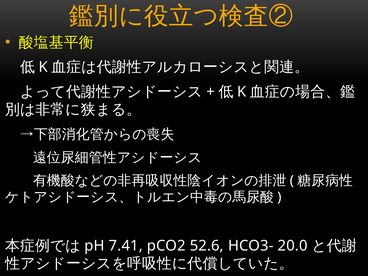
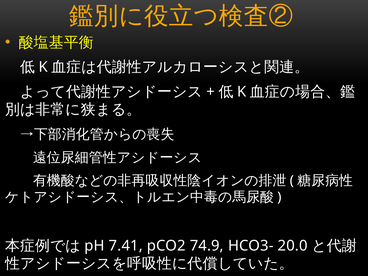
52.6: 52.6 -> 74.9 (207, 246)
